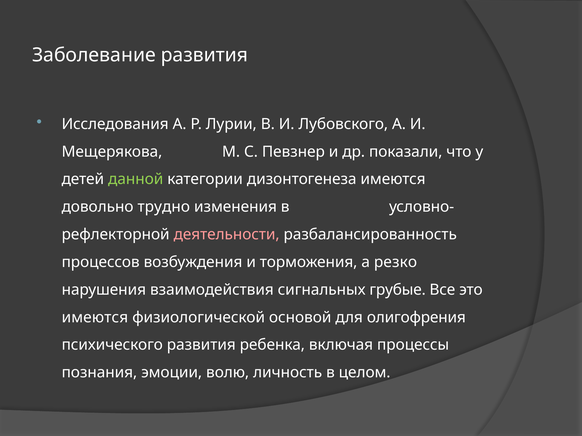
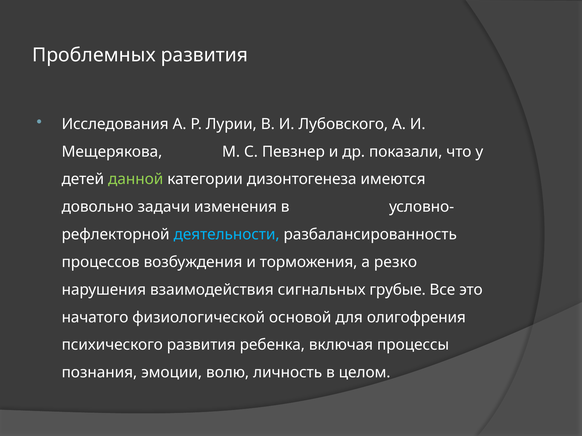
Заболевание: Заболевание -> Проблемных (94, 55)
трудно: трудно -> задачи (164, 207)
деятельности colour: pink -> light blue (227, 235)
имеются: имеются -> начатого (95, 318)
